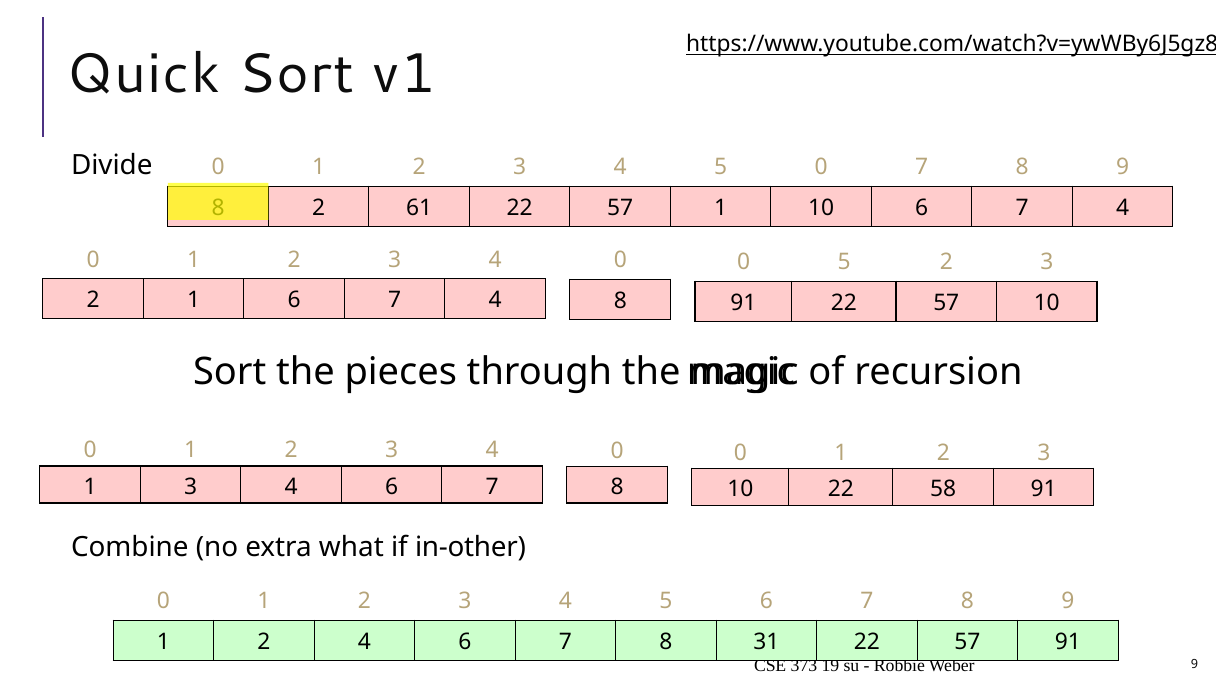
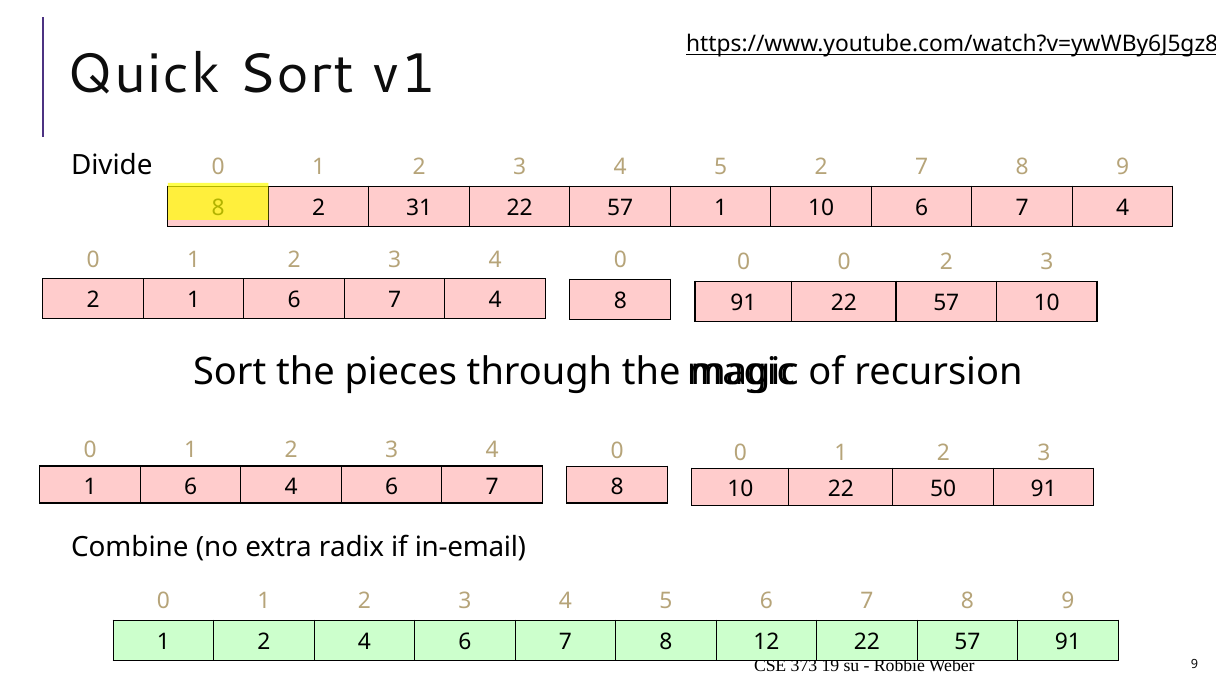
5 0: 0 -> 2 (821, 167)
61: 61 -> 31 (419, 208)
0 5: 5 -> 0 (844, 262)
3: 3 -> 6 (191, 487)
58: 58 -> 50 (943, 489)
what: what -> radix (351, 548)
in-other: in-other -> in-email (470, 548)
31: 31 -> 12 (766, 642)
